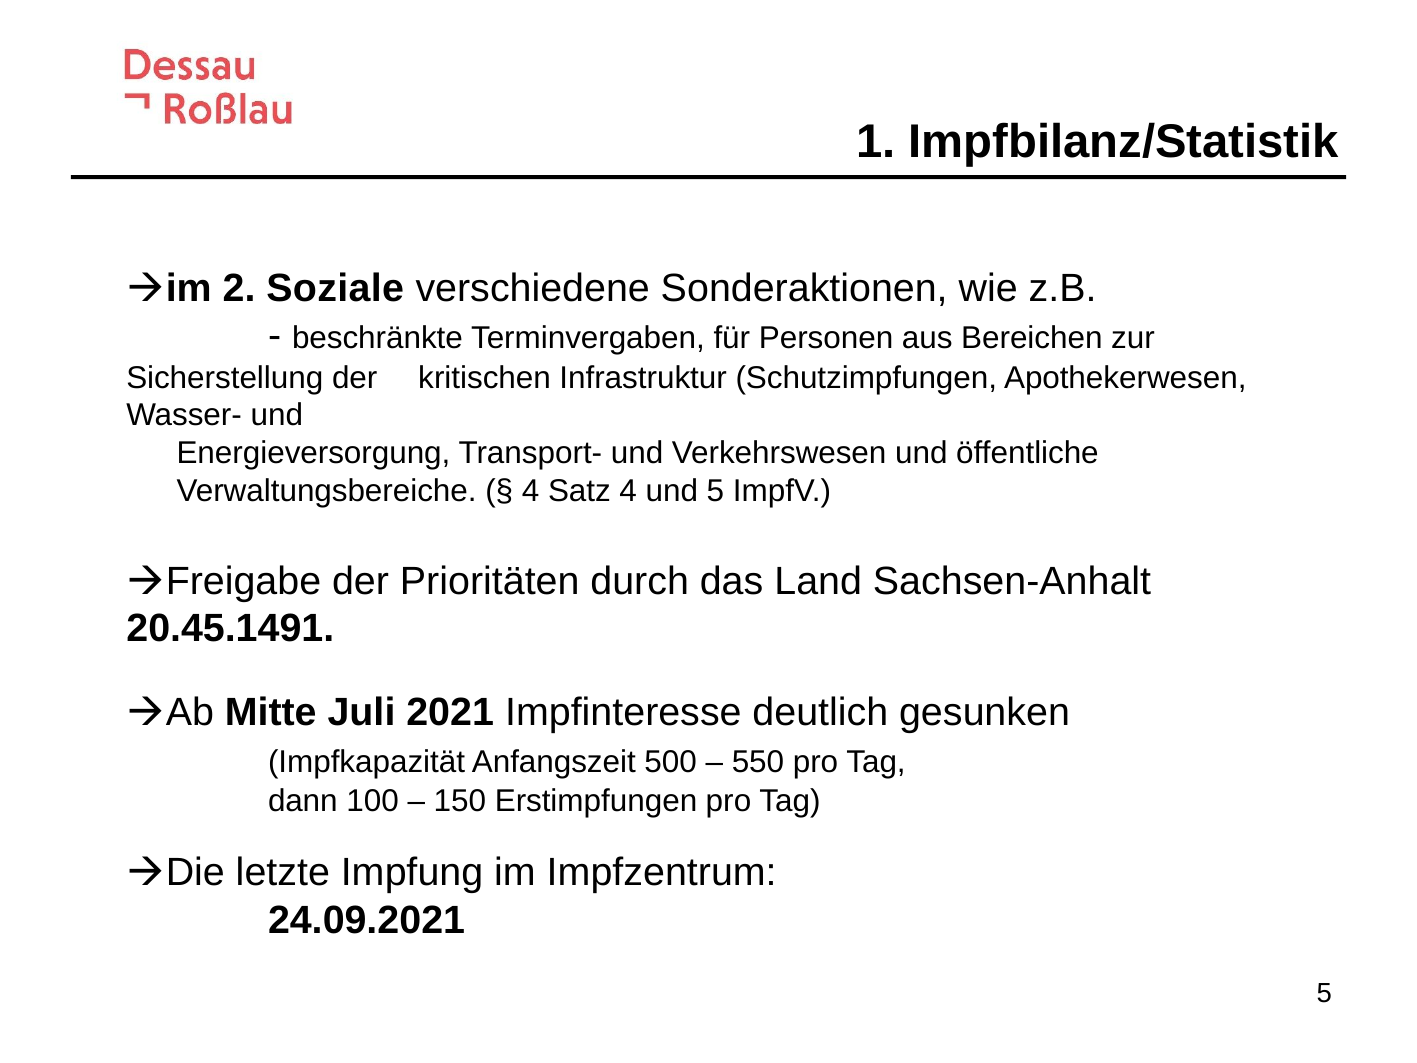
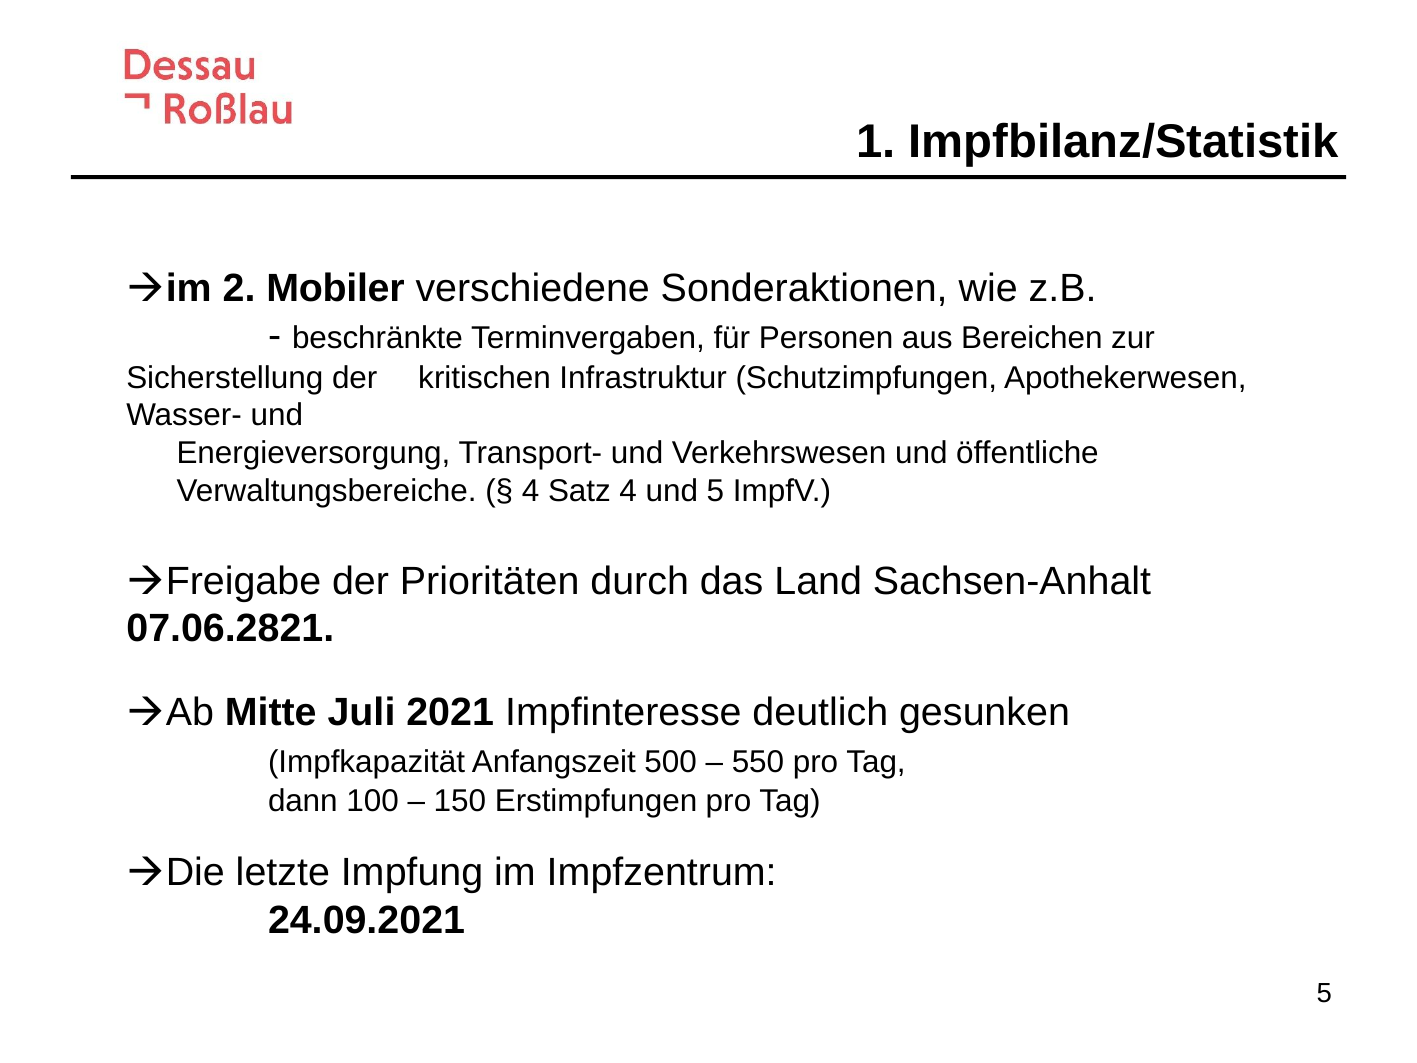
Soziale: Soziale -> Mobiler (335, 288)
20.45.1491: 20.45.1491 -> 07.06.2821 (230, 629)
